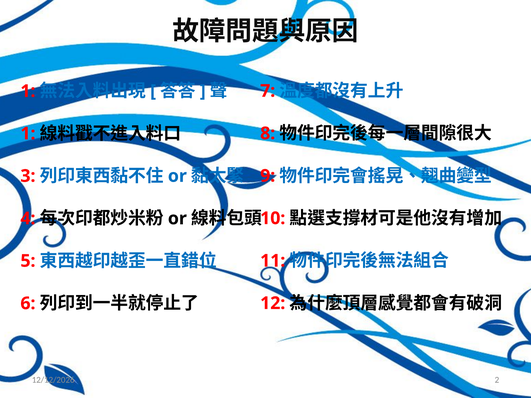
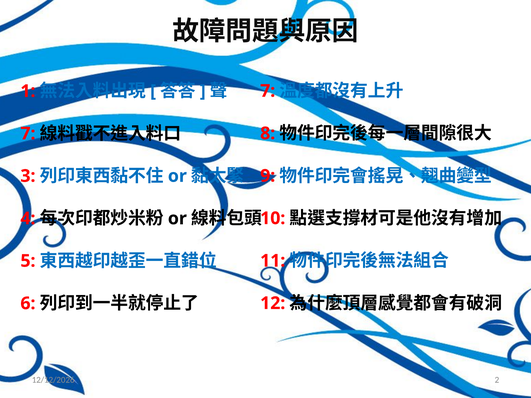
1: 1 -> 7 (28, 134)
